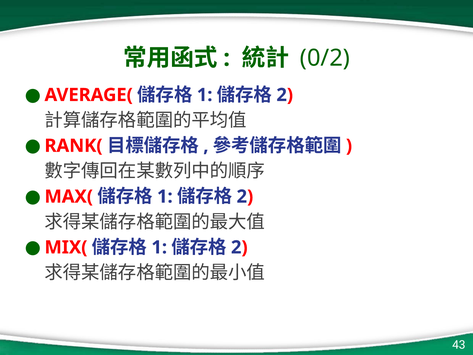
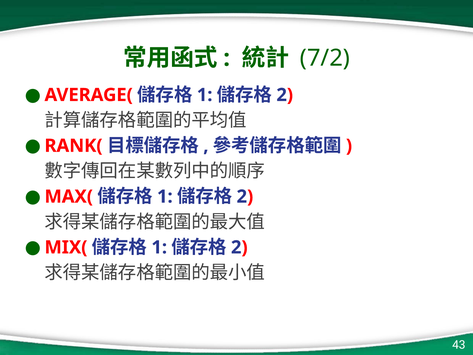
0/2: 0/2 -> 7/2 (325, 58)
